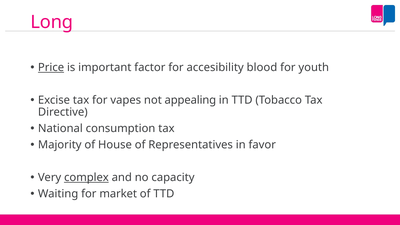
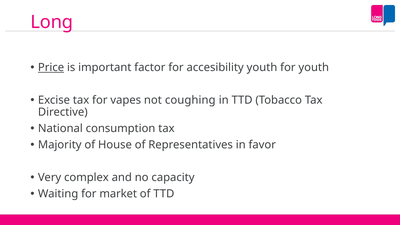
accesibility blood: blood -> youth (262, 67)
appealing: appealing -> coughing (190, 100)
complex underline: present -> none (86, 178)
